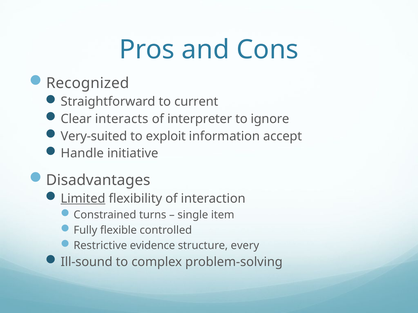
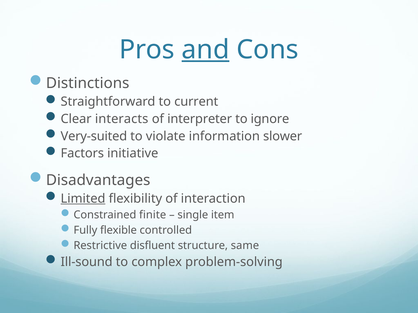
and underline: none -> present (206, 50)
Recognized: Recognized -> Distinctions (88, 83)
exploit: exploit -> violate (166, 136)
accept: accept -> slower (283, 136)
Handle: Handle -> Factors (82, 154)
turns: turns -> finite (153, 215)
evidence: evidence -> disfluent (152, 246)
every: every -> same (245, 246)
